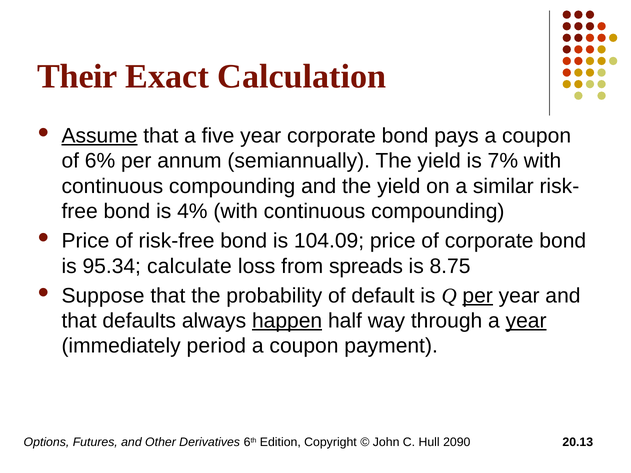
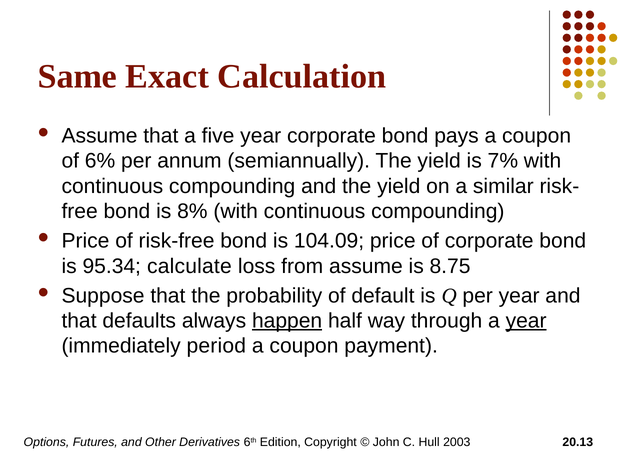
Their: Their -> Same (77, 77)
Assume underline: present -> none (100, 136)
4%: 4% -> 8% (192, 212)
from spreads: spreads -> assume (366, 266)
per underline: present -> none (478, 296)
2090: 2090 -> 2003 (457, 443)
